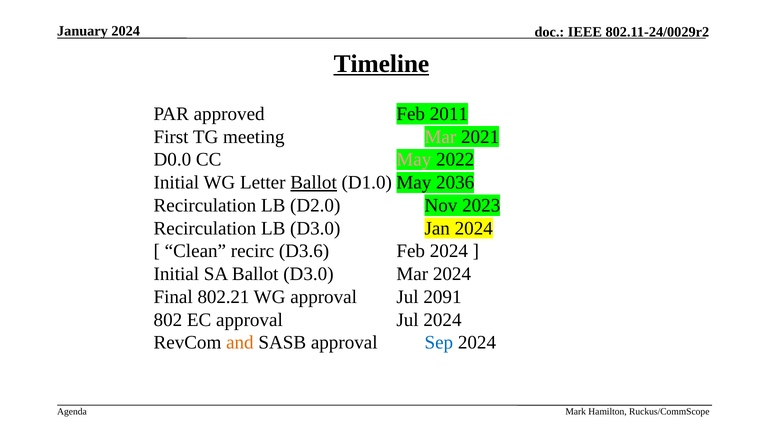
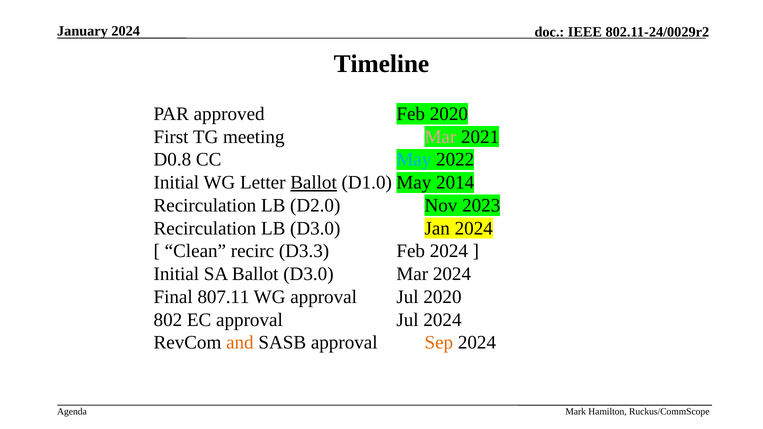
Timeline underline: present -> none (381, 64)
Feb 2011: 2011 -> 2020 (449, 114)
D0.0: D0.0 -> D0.8 (172, 160)
May colour: pink -> light blue (414, 160)
2036: 2036 -> 2014 (455, 183)
D3.6: D3.6 -> D3.3 (304, 251)
802.21: 802.21 -> 807.11 (223, 297)
Jul 2091: 2091 -> 2020 (442, 297)
Sep colour: blue -> orange (439, 343)
